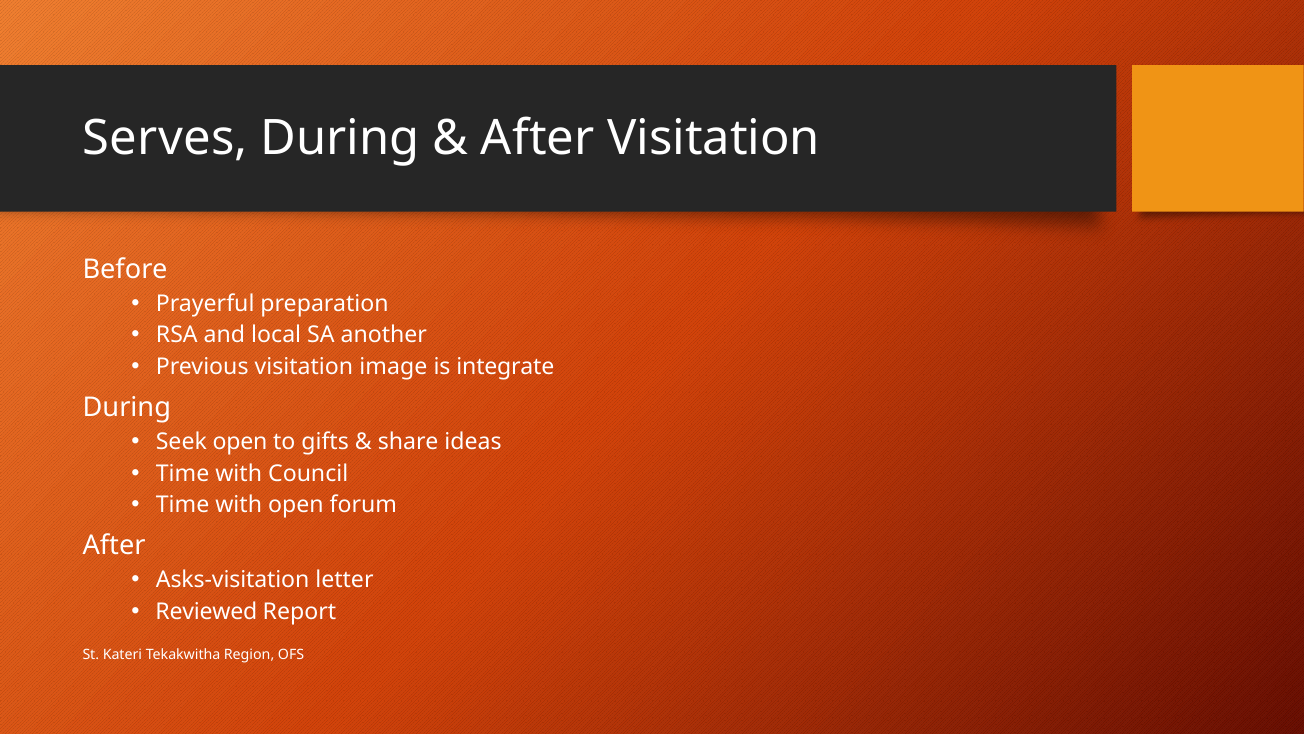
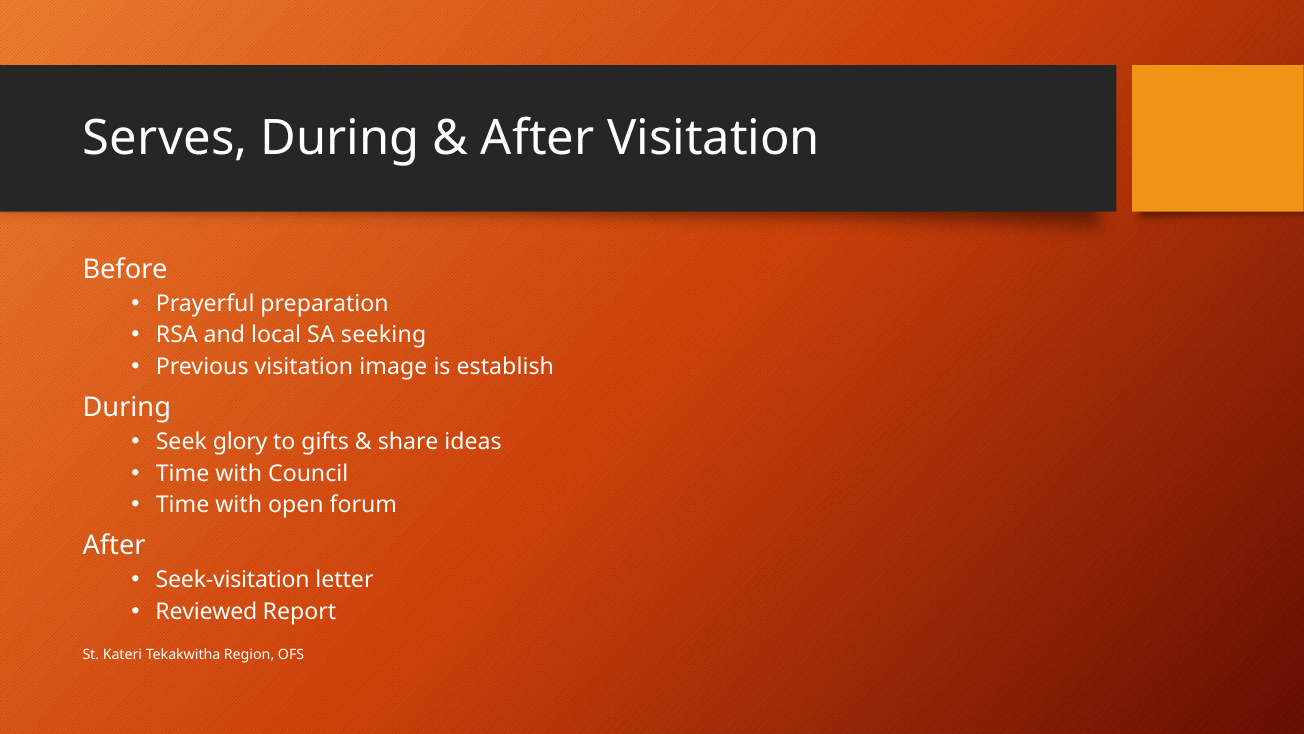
another: another -> seeking (384, 335)
integrate: integrate -> establish (505, 367)
Seek open: open -> glory (240, 441)
Asks-visitation: Asks-visitation -> Seek-visitation (233, 579)
